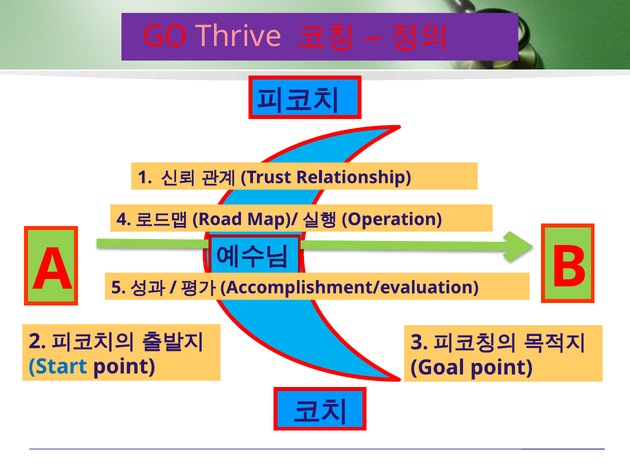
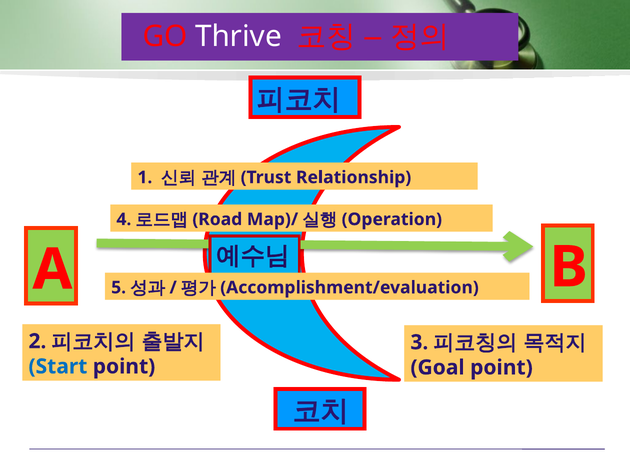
Thrive colour: pink -> white (238, 37)
